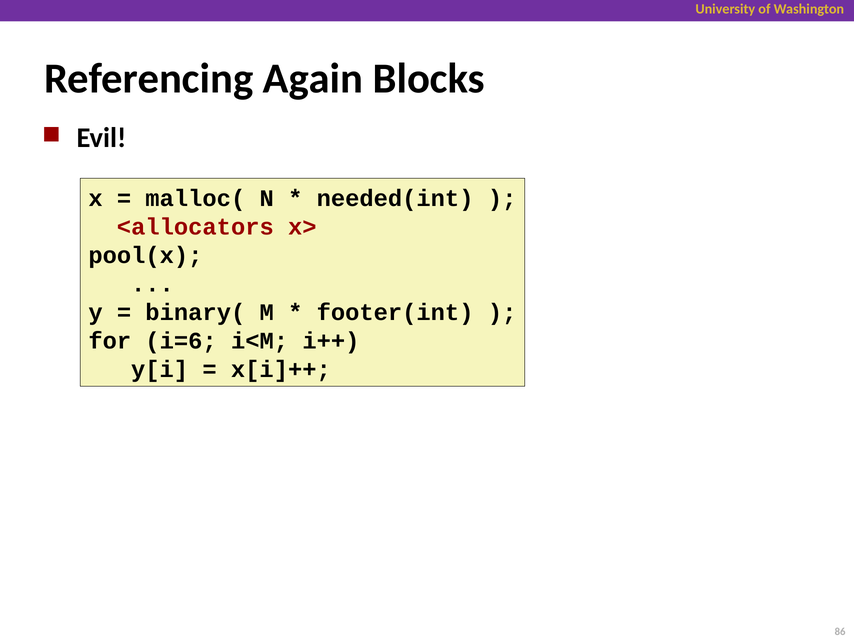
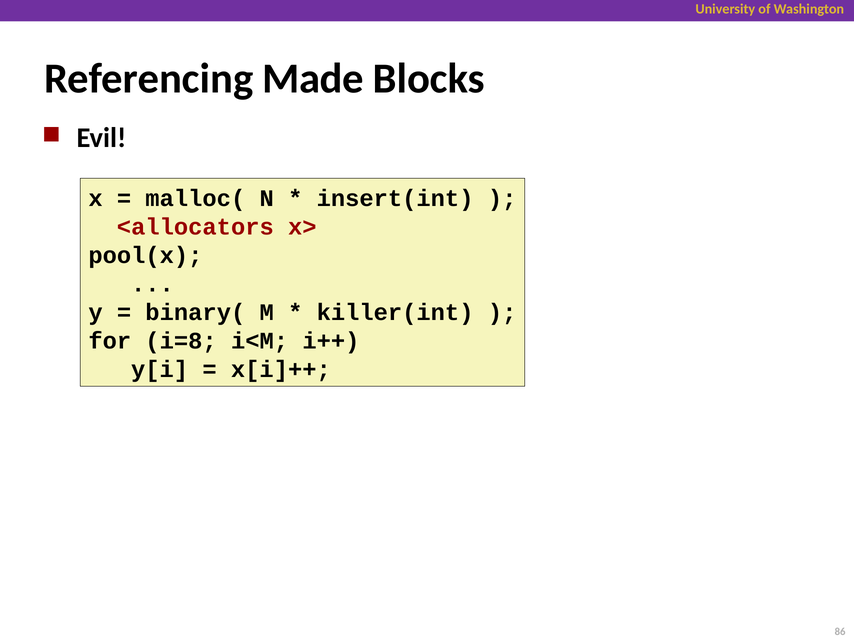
Again: Again -> Made (313, 79)
needed(int: needed(int -> insert(int (395, 198)
footer(int: footer(int -> killer(int (395, 312)
i=6: i=6 -> i=8 (181, 341)
